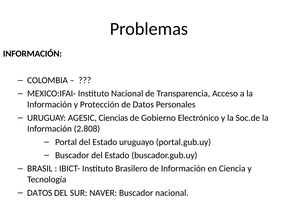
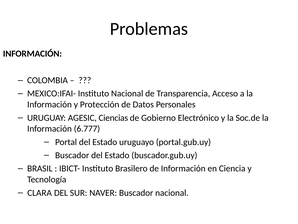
2.808: 2.808 -> 6.777 (87, 128)
DATOS: DATOS -> CLARA (40, 192)
